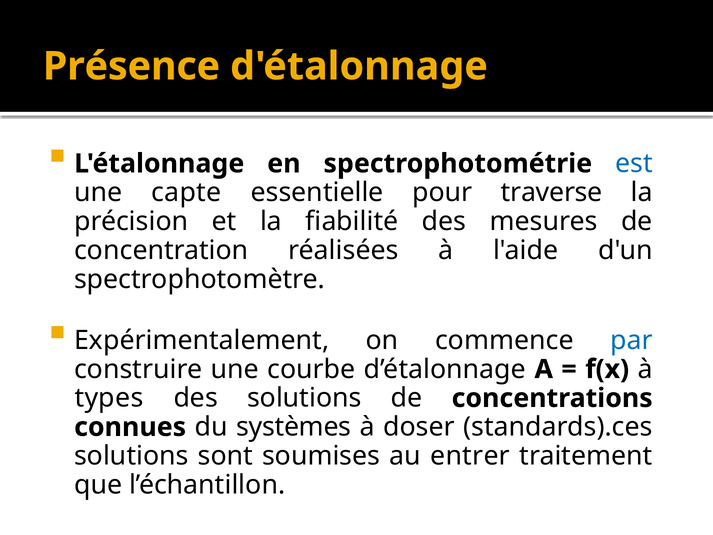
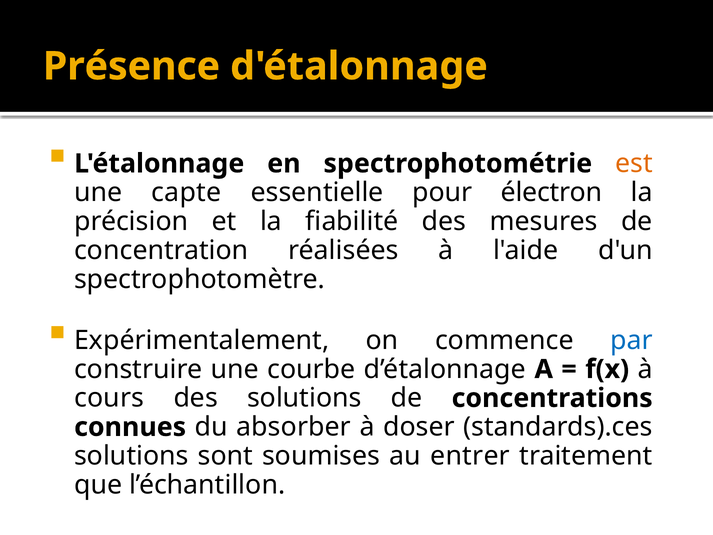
est colour: blue -> orange (634, 163)
traverse: traverse -> électron (552, 192)
types: types -> cours (109, 398)
systèmes: systèmes -> absorber (294, 427)
